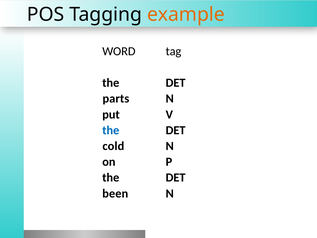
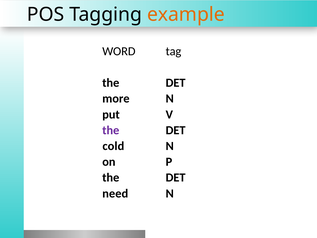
parts: parts -> more (116, 99)
the colour: blue -> purple (111, 130)
been: been -> need (115, 193)
